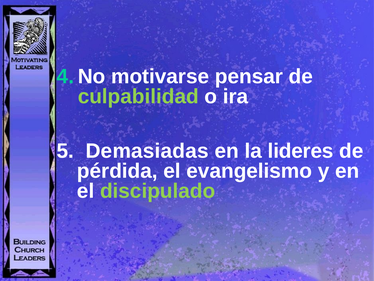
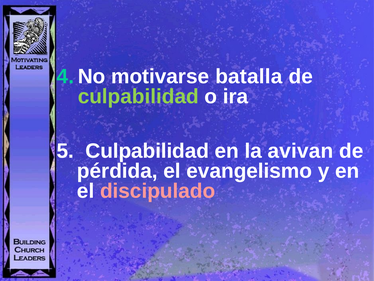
pensar: pensar -> batalla (249, 76)
5 Demasiadas: Demasiadas -> Culpabilidad (147, 151)
lideres: lideres -> avivan (300, 151)
discipulado colour: light green -> pink (158, 191)
